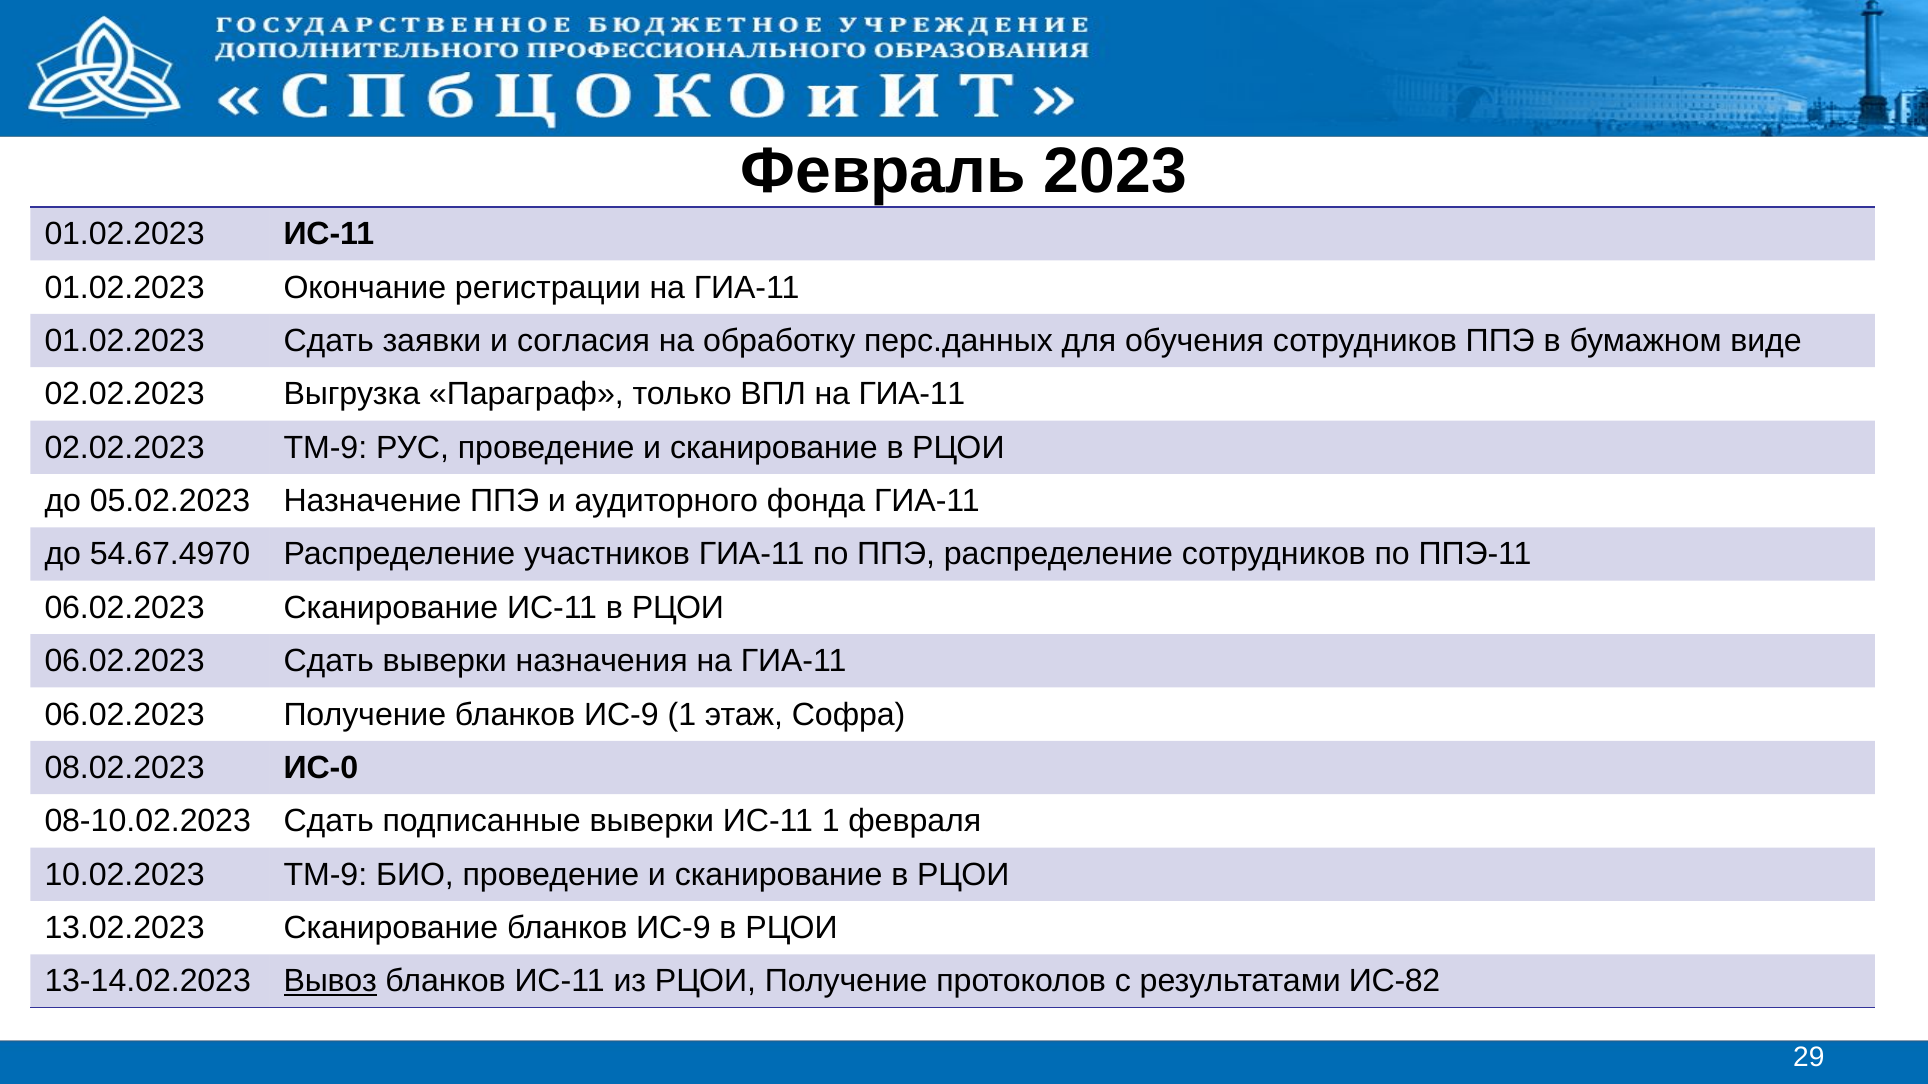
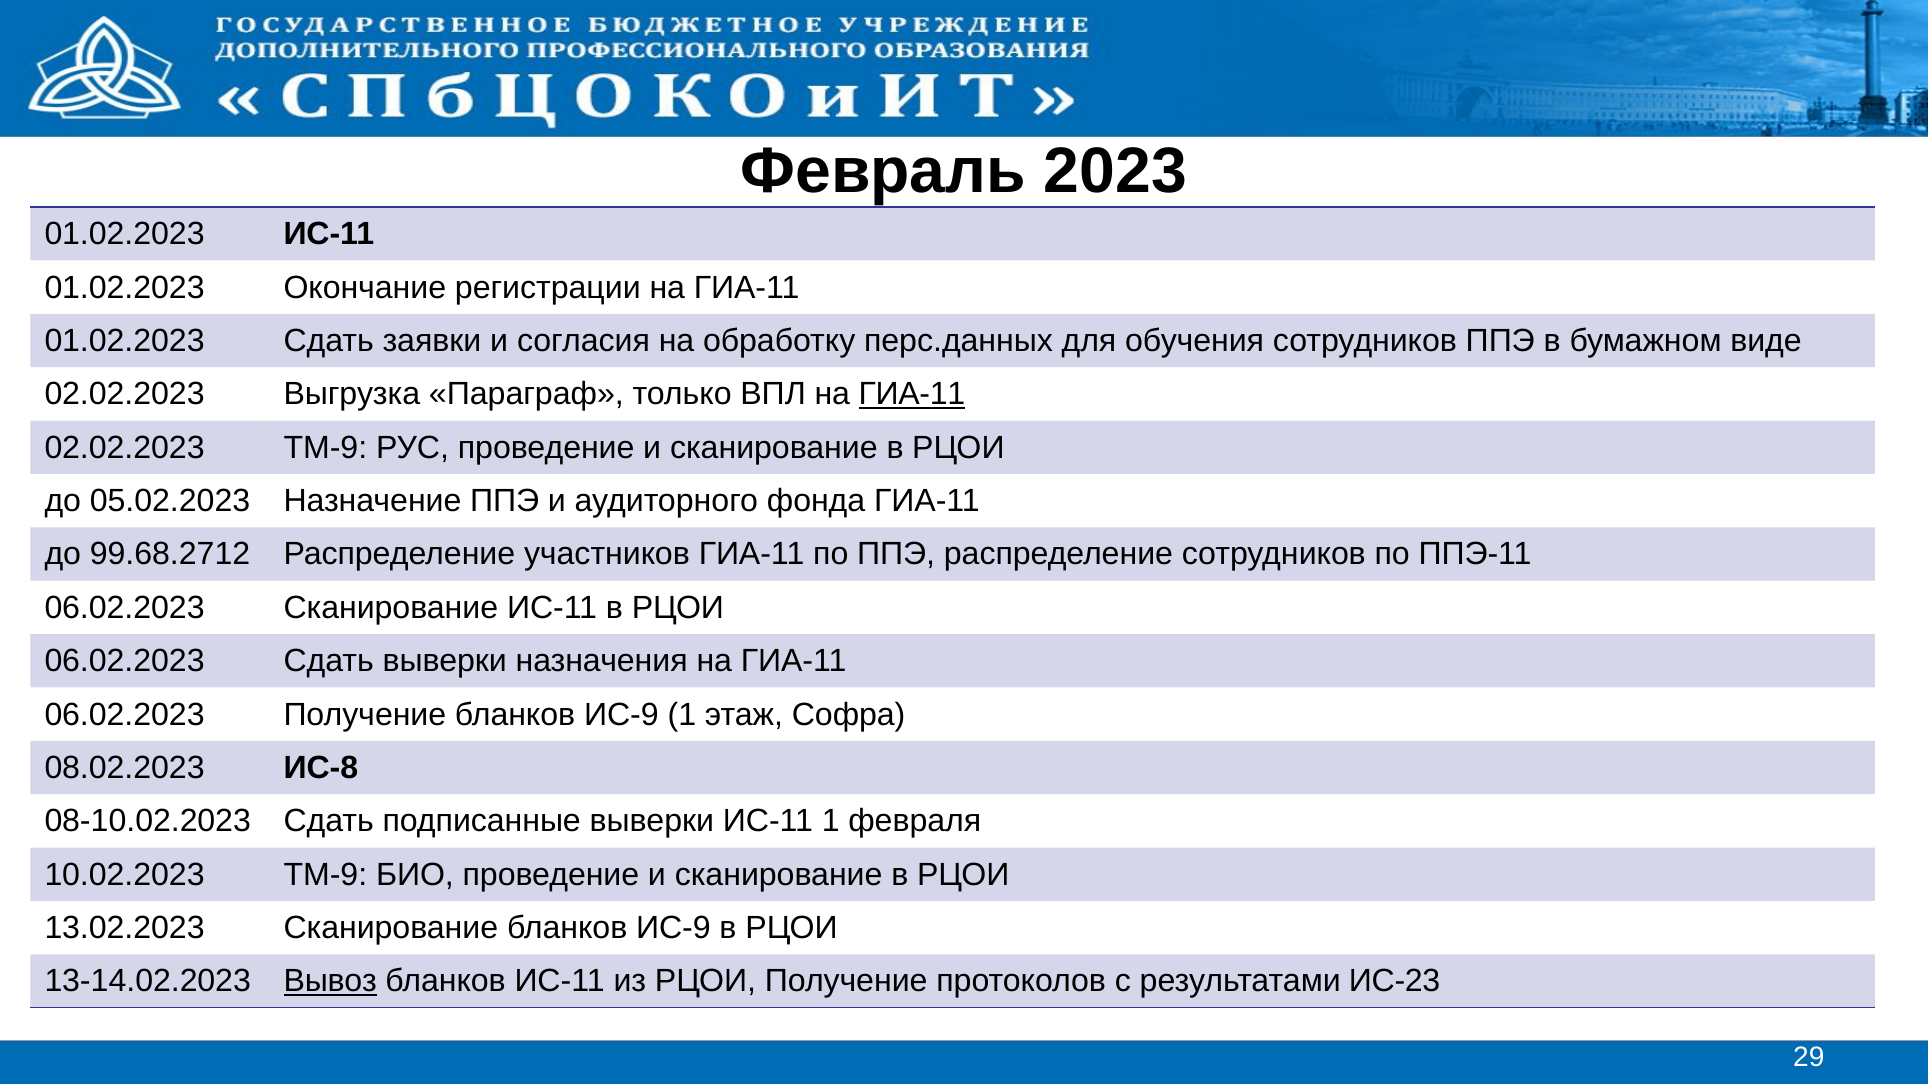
ГИА-11 underline: none -> present (912, 394)
54.67.4970: 54.67.4970 -> 99.68.2712 (170, 555)
ИС-0: ИС-0 -> ИС-8 (321, 768)
ИС-82: ИС-82 -> ИС-23 (1395, 982)
